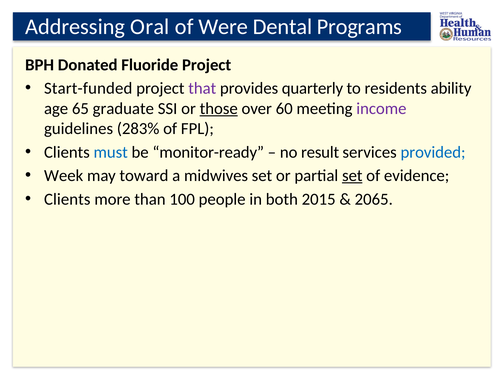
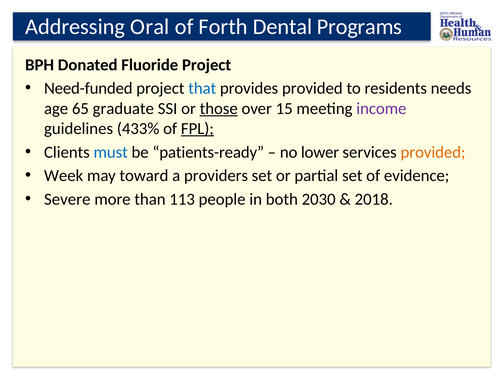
Were: Were -> Forth (223, 27)
Start-funded: Start-funded -> Need-funded (88, 88)
that colour: purple -> blue (202, 88)
provides quarterly: quarterly -> provided (312, 88)
ability: ability -> needs (451, 88)
60: 60 -> 15 (284, 108)
283%: 283% -> 433% (138, 128)
FPL underline: none -> present (197, 128)
monitor-ready: monitor-ready -> patients-ready (208, 152)
result: result -> lower (320, 152)
provided colour: blue -> orange (433, 152)
midwives: midwives -> providers (216, 175)
set underline: present -> none (352, 175)
Clients: Clients -> Severe (67, 199)
100: 100 -> 113 (182, 199)
2015: 2015 -> 2030 (319, 199)
2065: 2065 -> 2018 (374, 199)
